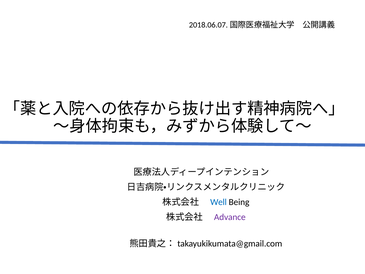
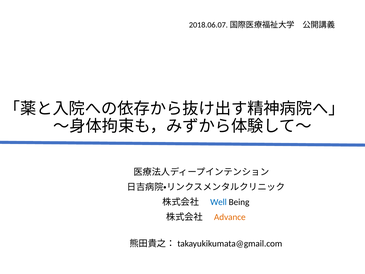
Advance colour: purple -> orange (230, 217)
